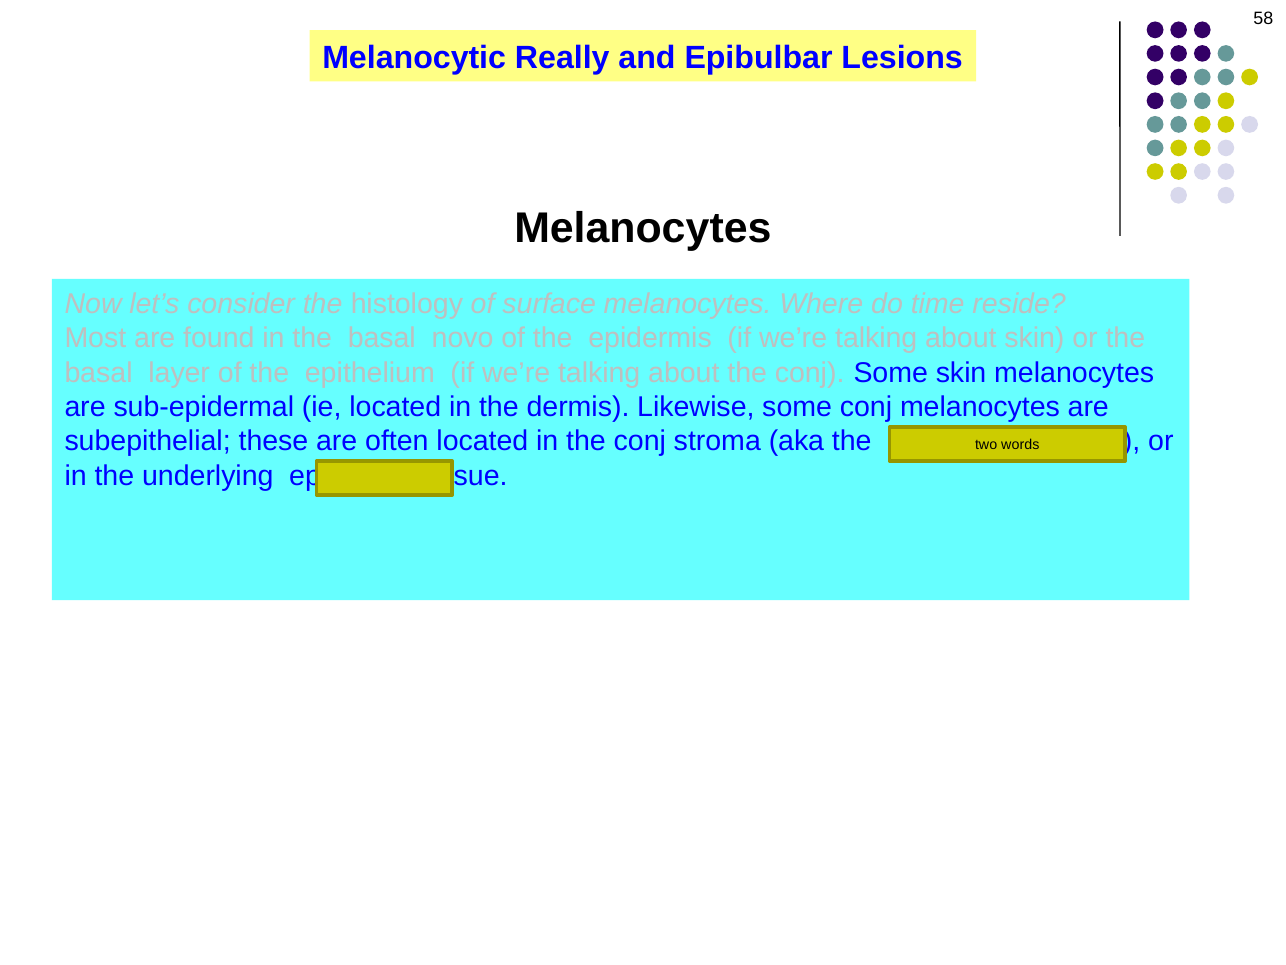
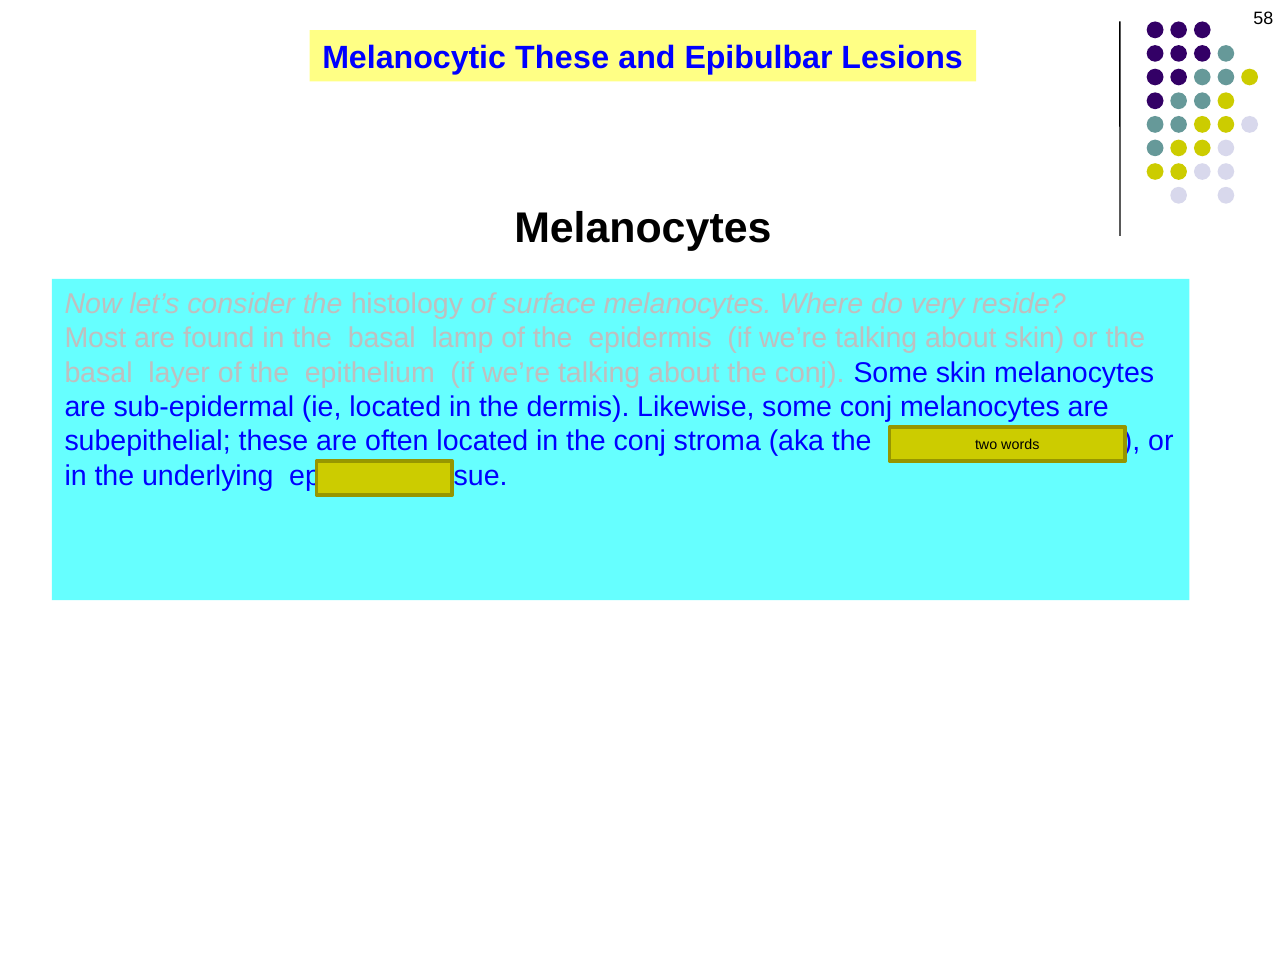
Melanocytic Really: Really -> These (562, 58)
time: time -> very (938, 304)
novo: novo -> lamp (463, 338)
